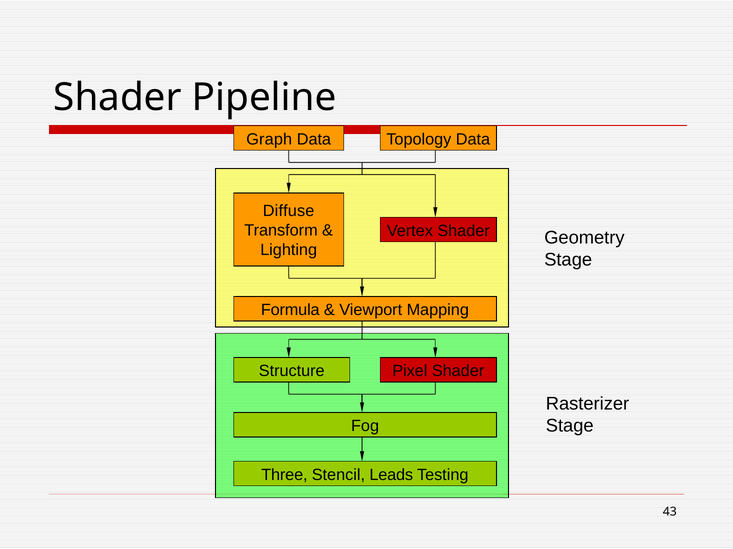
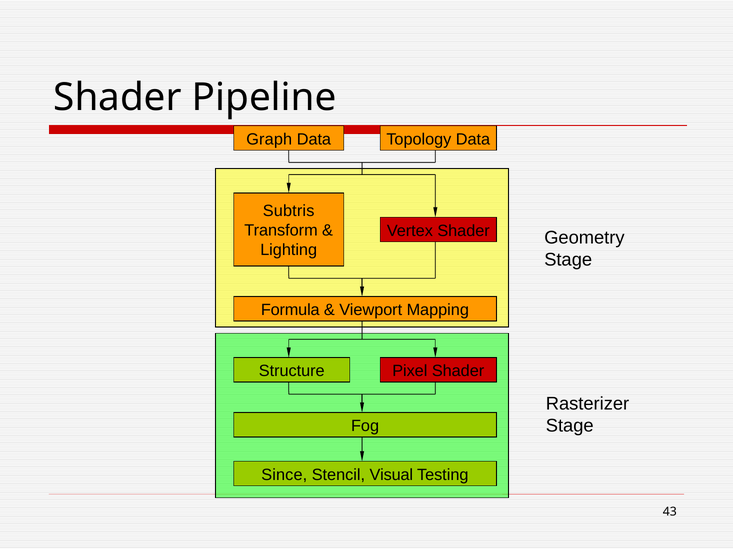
Diffuse: Diffuse -> Subtris (289, 211)
Three: Three -> Since (284, 475)
Leads: Leads -> Visual (391, 475)
